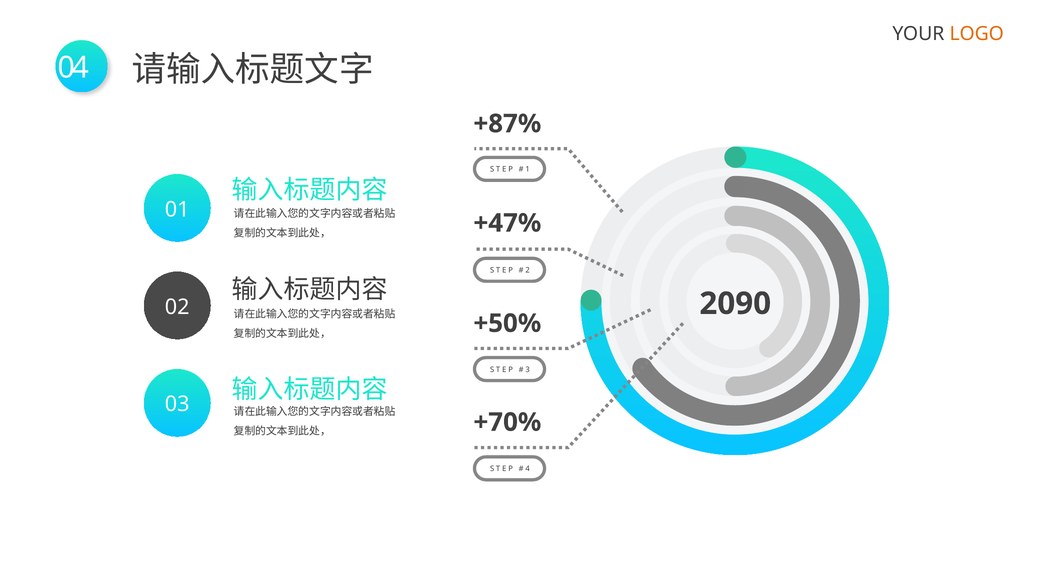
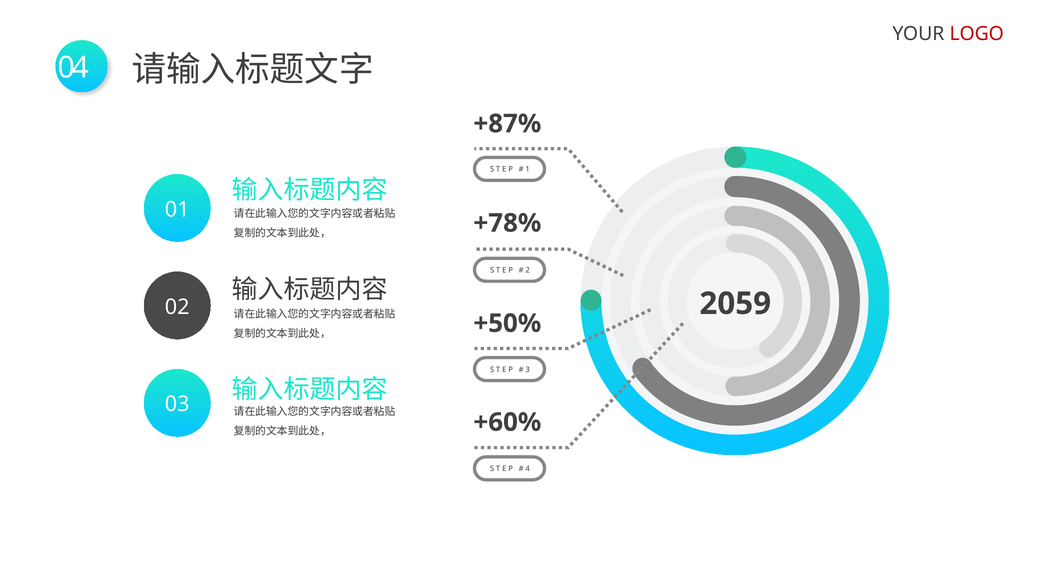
LOGO colour: orange -> red (977, 34)
+47%: +47% -> +78% (507, 223)
2090: 2090 -> 2059 (735, 304)
+70%: +70% -> +60% (507, 423)
